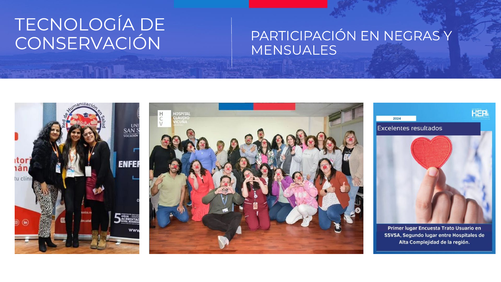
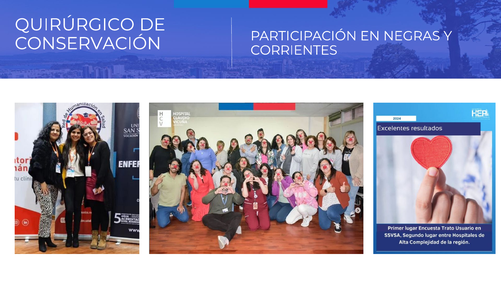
TECNOLOGÍA: TECNOLOGÍA -> QUIRÚRGICO (75, 25)
MENSUALES: MENSUALES -> CORRIENTES (294, 50)
